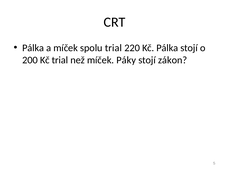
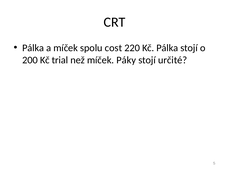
spolu trial: trial -> cost (113, 48)
zákon: zákon -> určité (173, 60)
